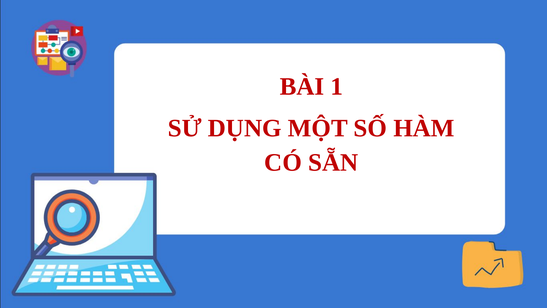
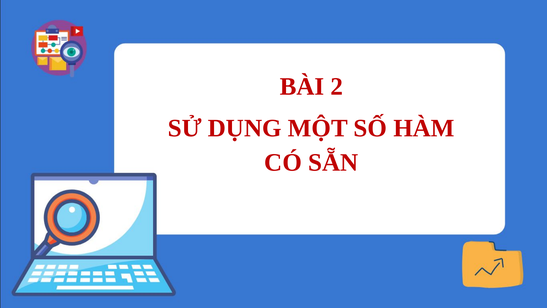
1: 1 -> 2 (337, 87)
